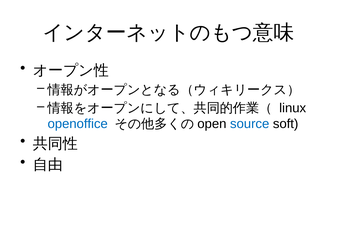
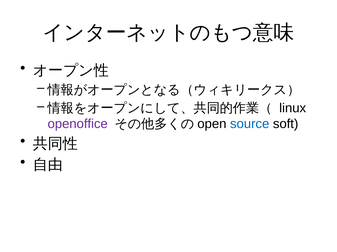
openoffice colour: blue -> purple (78, 124)
